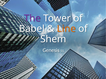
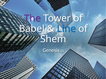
Line colour: orange -> blue (66, 29)
